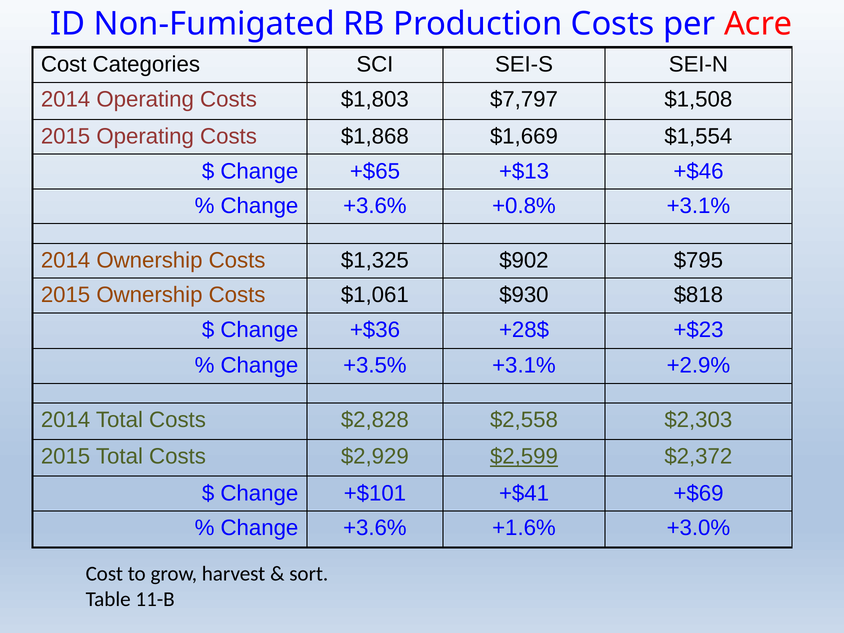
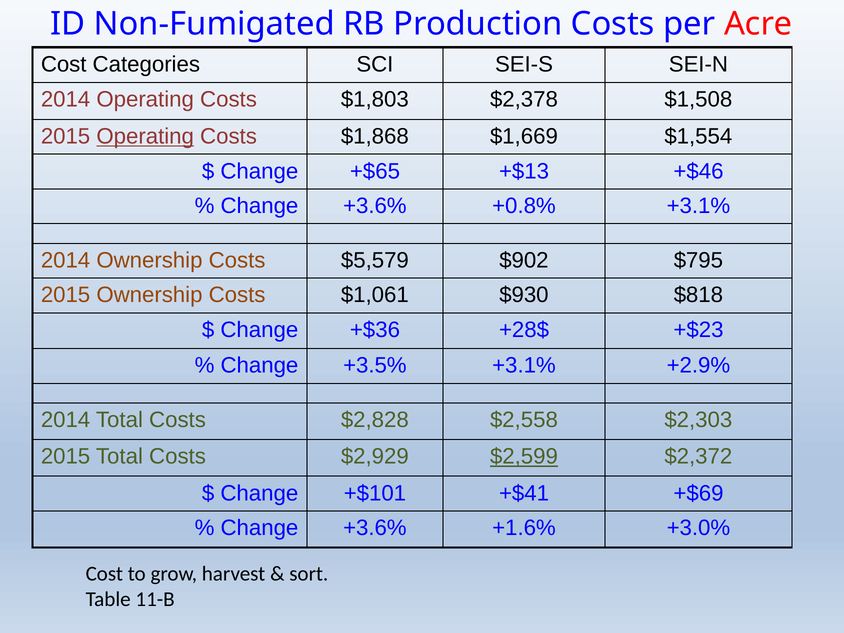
$7,797: $7,797 -> $2,378 (524, 99)
Operating underline: none -> present (145, 136)
$1,325: $1,325 -> $5,579 (375, 260)
